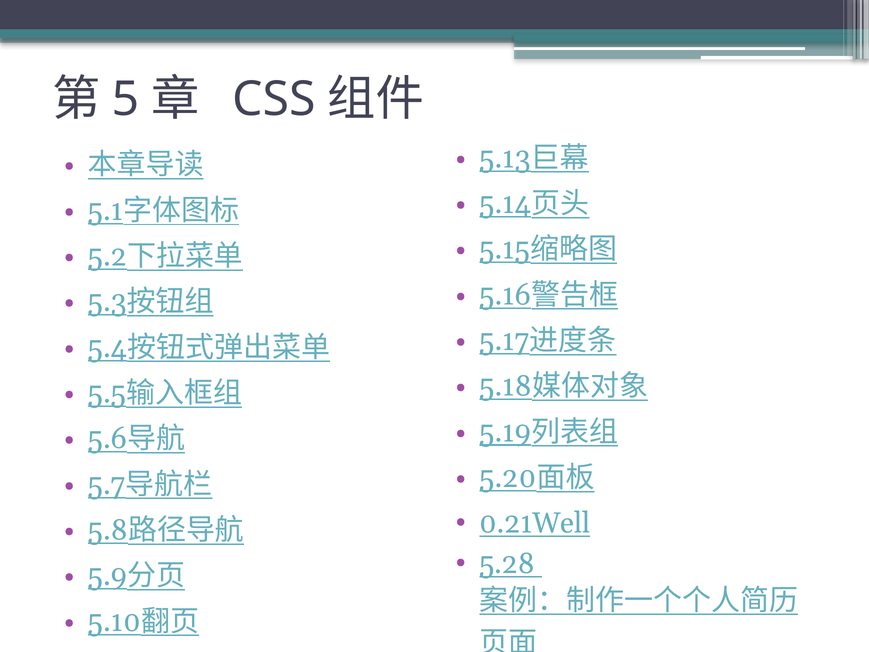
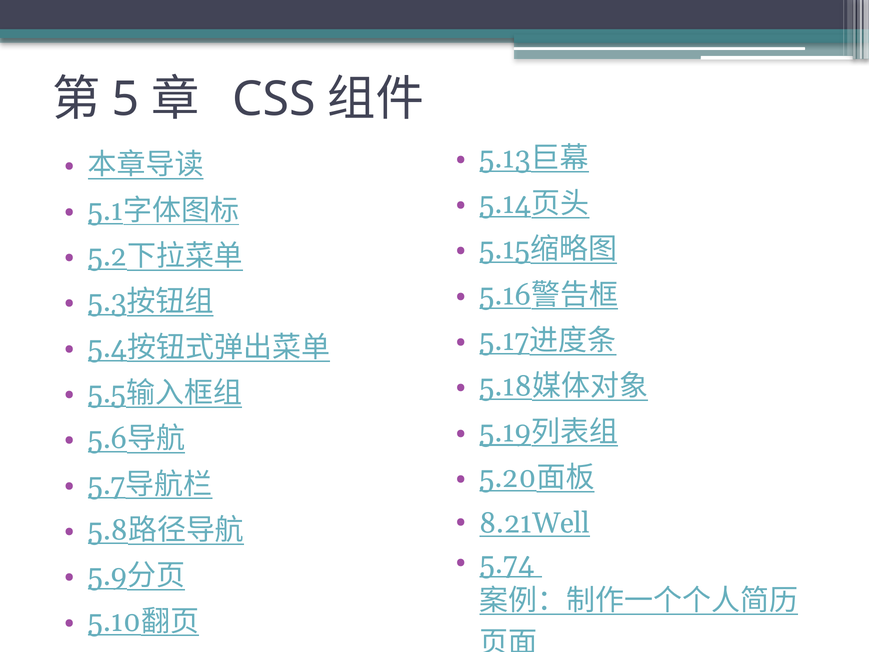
0.21Well: 0.21Well -> 8.21Well (535, 523)
5.28: 5.28 -> 5.74 (507, 563)
